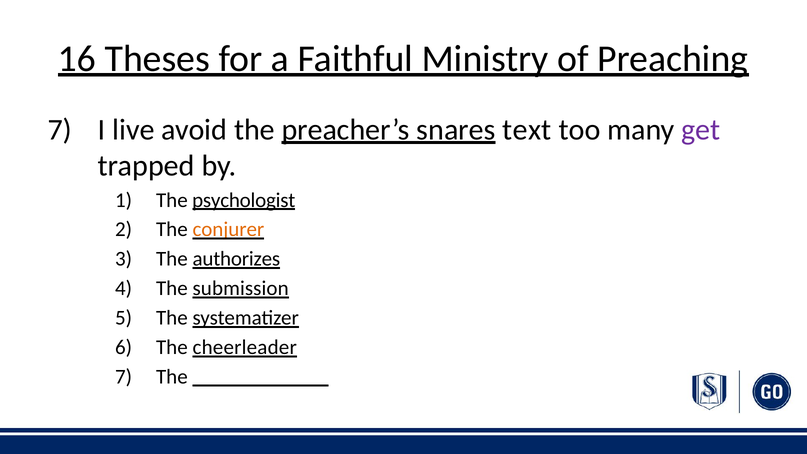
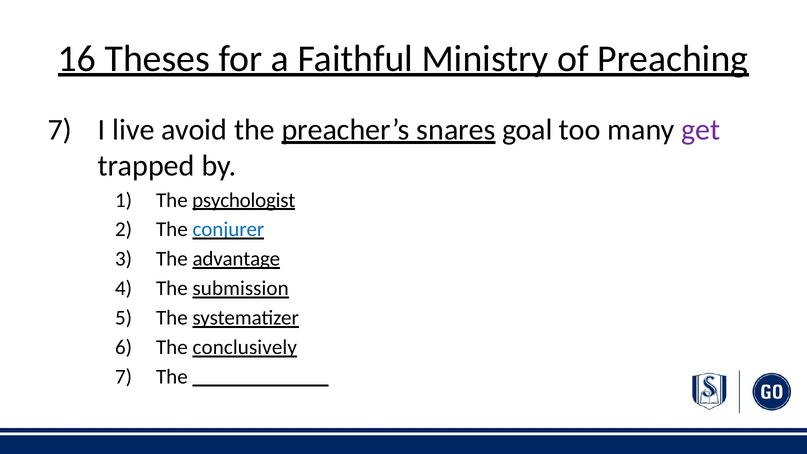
text: text -> goal (527, 130)
conjurer colour: orange -> blue (228, 229)
authorizes: authorizes -> advantage (236, 259)
cheerleader: cheerleader -> conclusively (245, 347)
